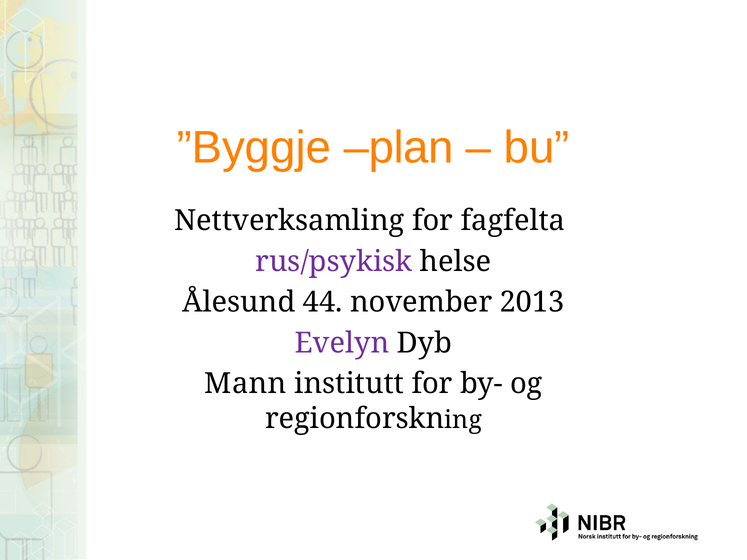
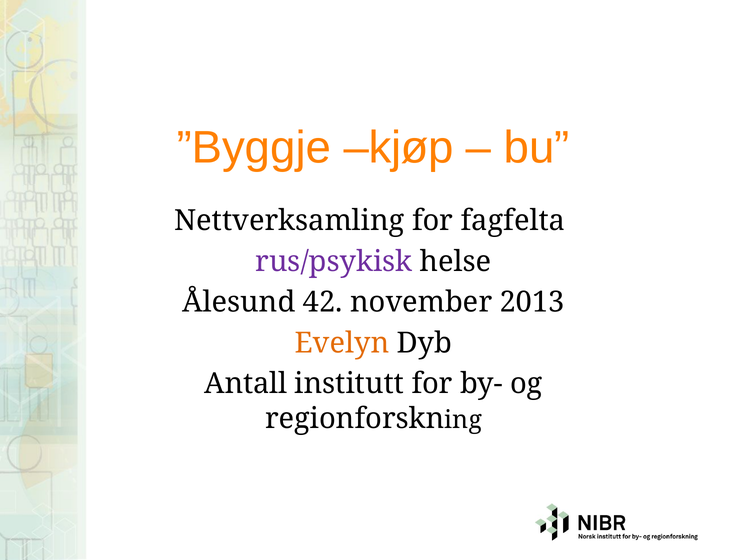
plan: plan -> kjøp (399, 148)
44: 44 -> 42 (323, 302)
Evelyn colour: purple -> orange (342, 343)
Mann: Mann -> Antall (246, 384)
